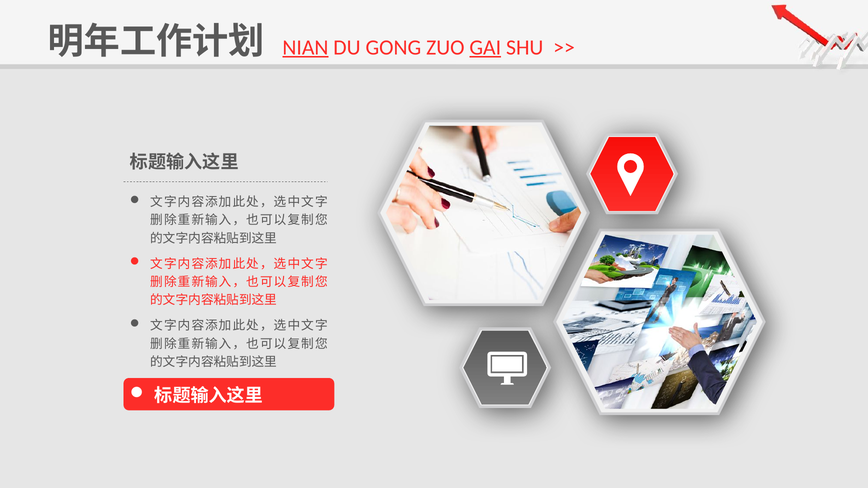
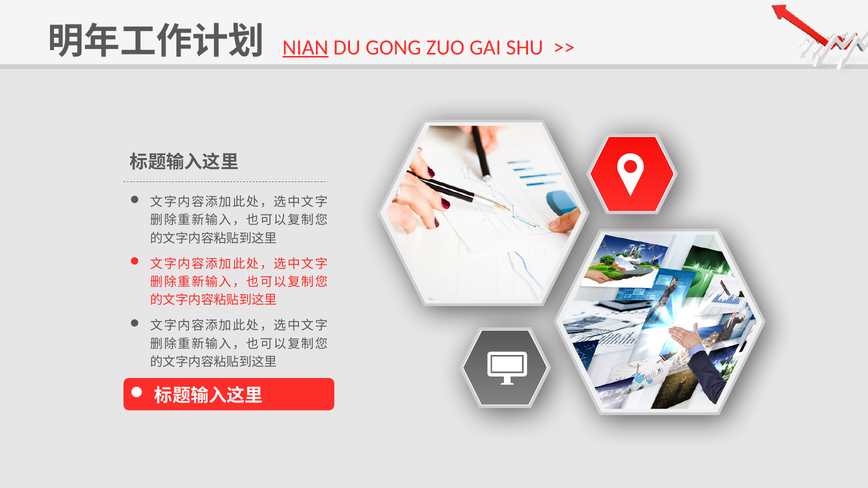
GAI underline: present -> none (485, 48)
